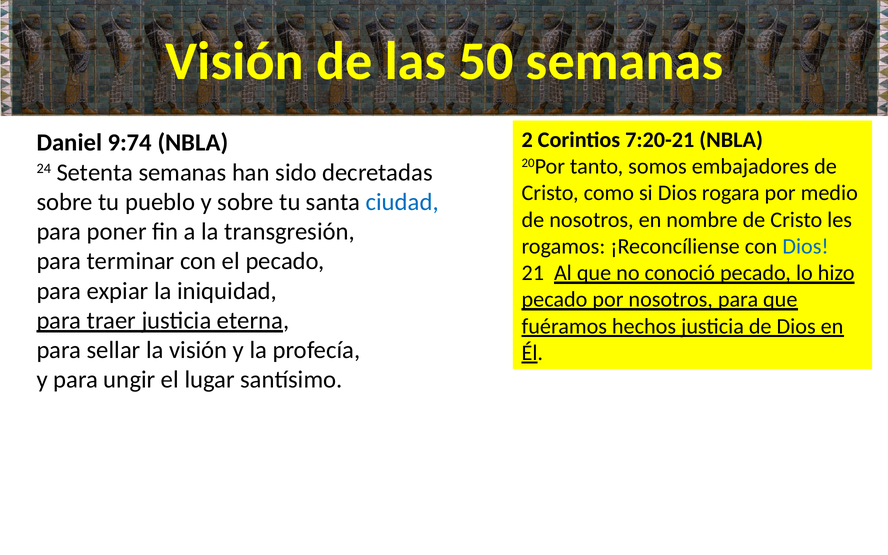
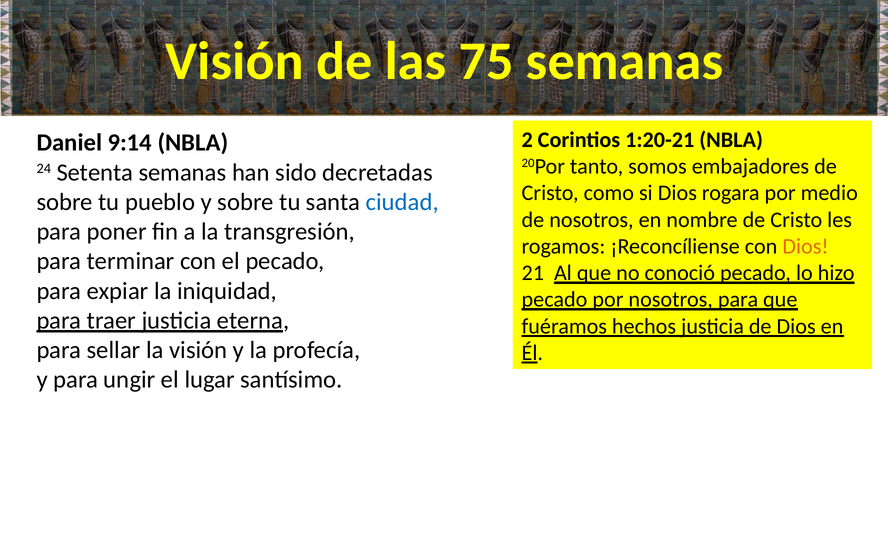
50: 50 -> 75 (486, 61)
7:20-21: 7:20-21 -> 1:20-21 (660, 140)
9:74: 9:74 -> 9:14 (130, 143)
Dios colour: blue -> orange (806, 246)
